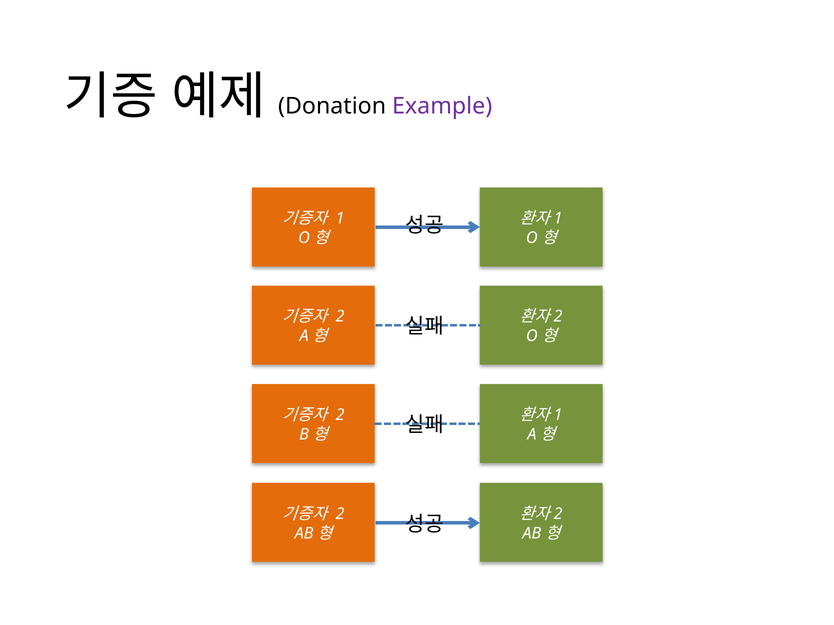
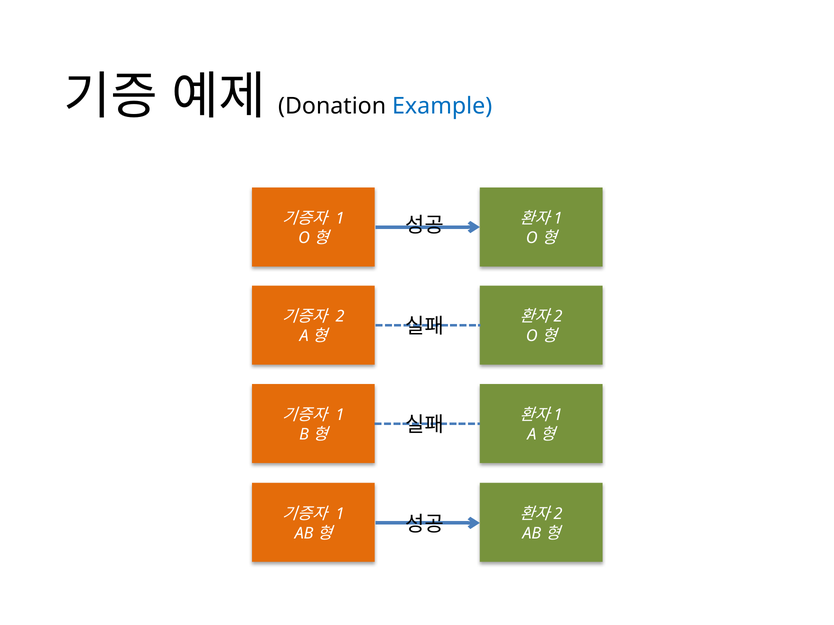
Example colour: purple -> blue (442, 106)
2: 2 -> 1 (340, 415)
2: 2 -> 1 (340, 514)
